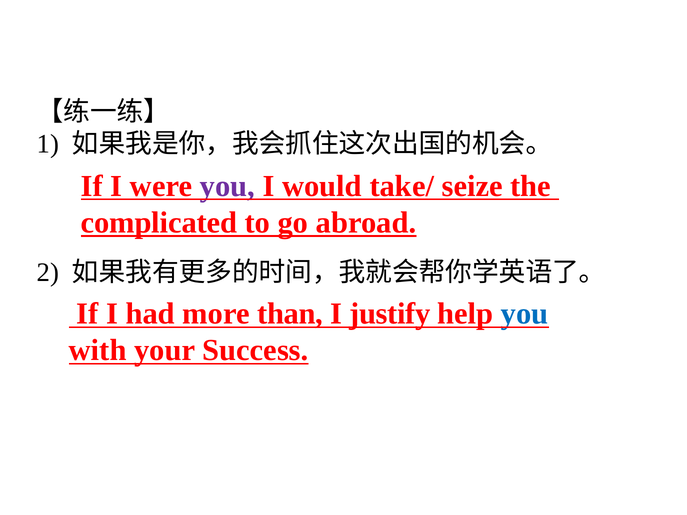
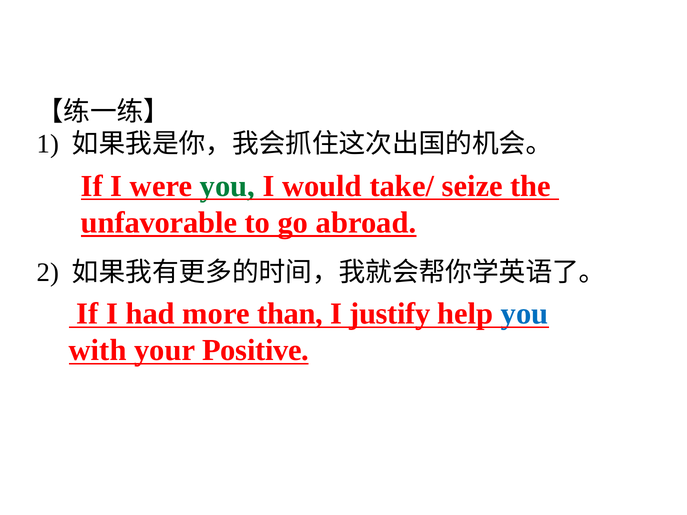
you colour: purple -> green (227, 186)
complicated: complicated -> unfavorable (159, 223)
Success: Success -> Positive (256, 351)
